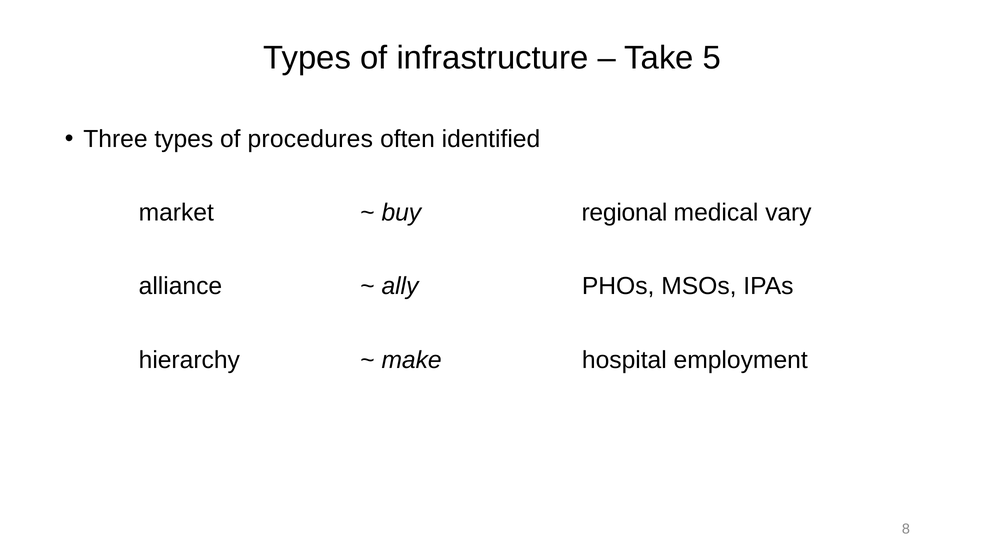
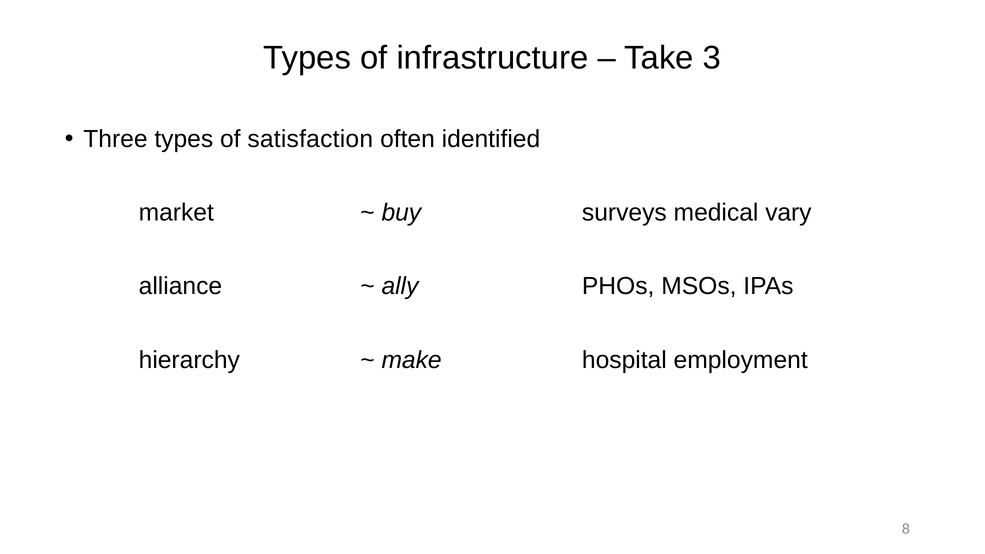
5: 5 -> 3 (712, 58)
procedures: procedures -> satisfaction (310, 139)
regional: regional -> surveys (624, 213)
